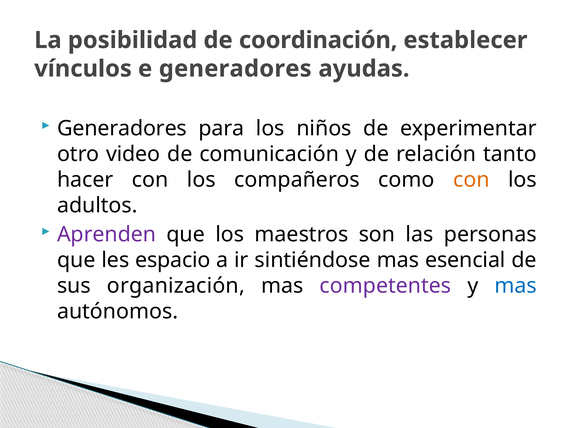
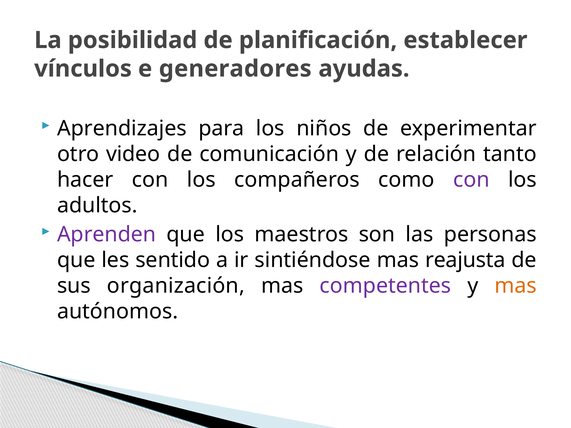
coordinación: coordinación -> planificación (318, 40)
Generadores: Generadores -> Aprendizajes (122, 129)
con colour: orange -> purple (471, 180)
espacio: espacio -> sentido (173, 260)
esencial: esencial -> reajusta (465, 260)
mas colour: blue -> orange (516, 286)
